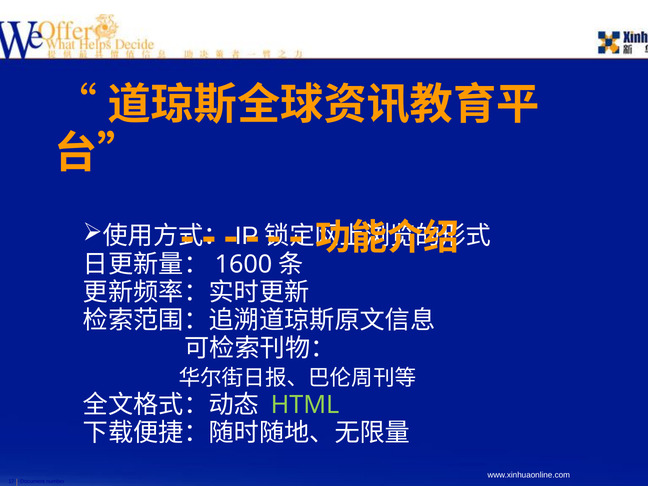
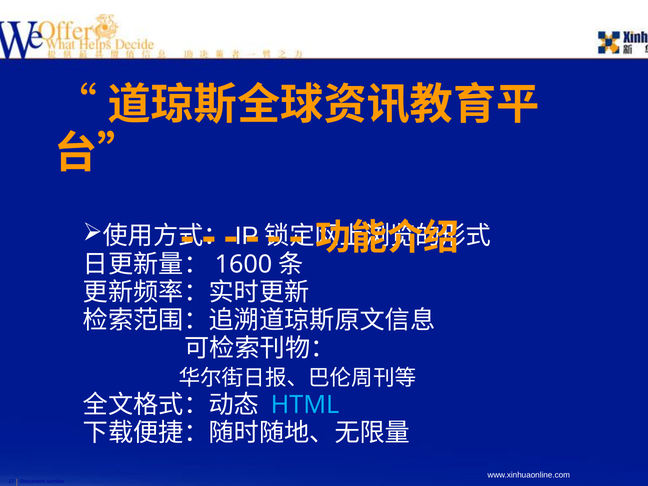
HTML colour: light green -> light blue (305, 405)
